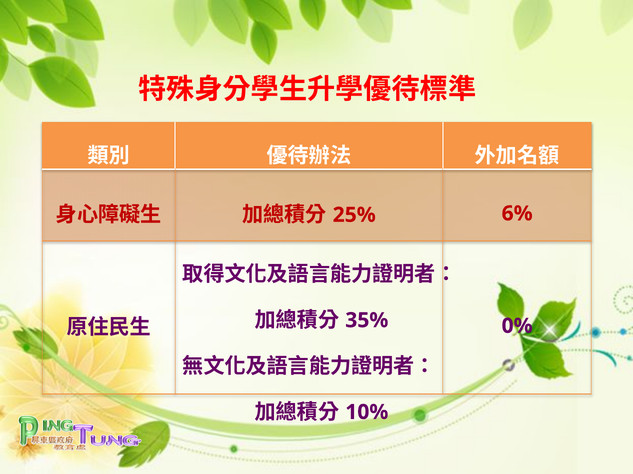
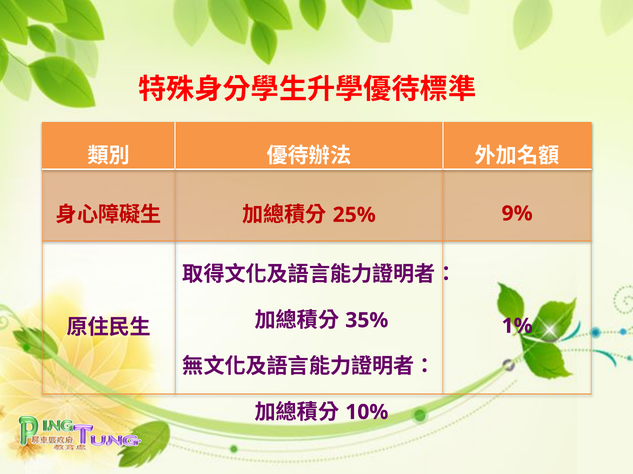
6%: 6% -> 9% (517, 214)
0%: 0% -> 1% (517, 326)
